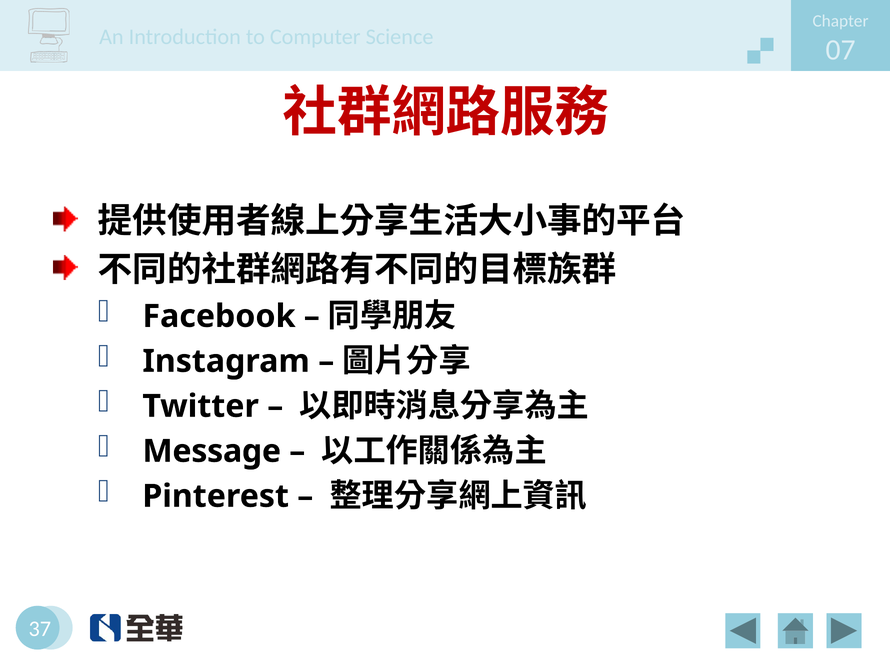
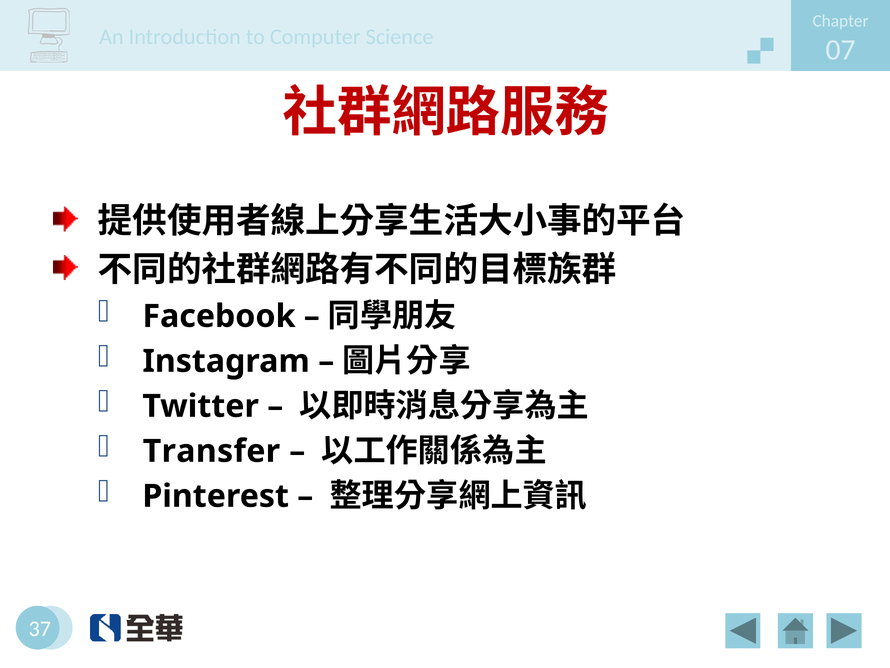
Message: Message -> Transfer (211, 451)
